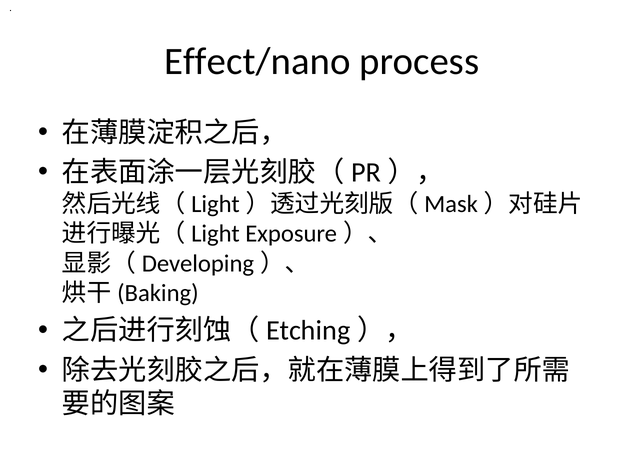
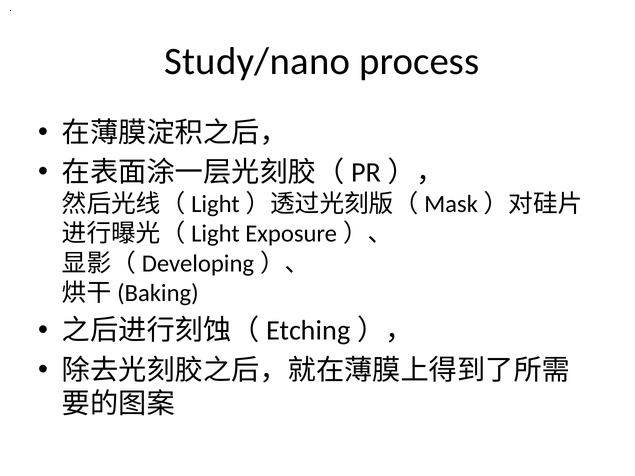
Effect/nano: Effect/nano -> Study/nano (257, 61)
